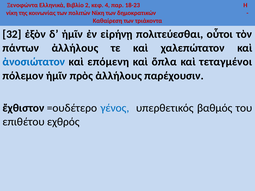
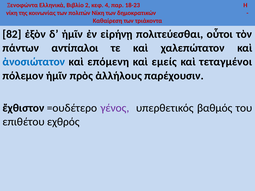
32: 32 -> 82 (12, 34)
πάντων ἀλλήλους: ἀλλήλους -> αντίπαλοι (75, 48)
ὅπλα: ὅπλα -> εμείς (164, 62)
γένος colour: blue -> purple (115, 108)
